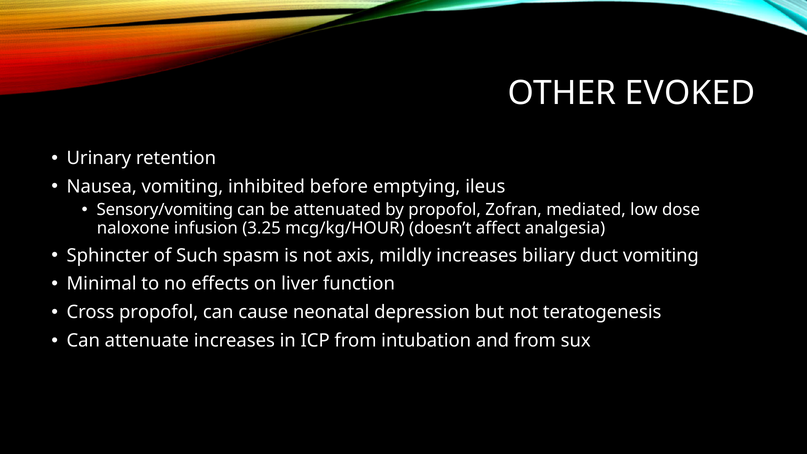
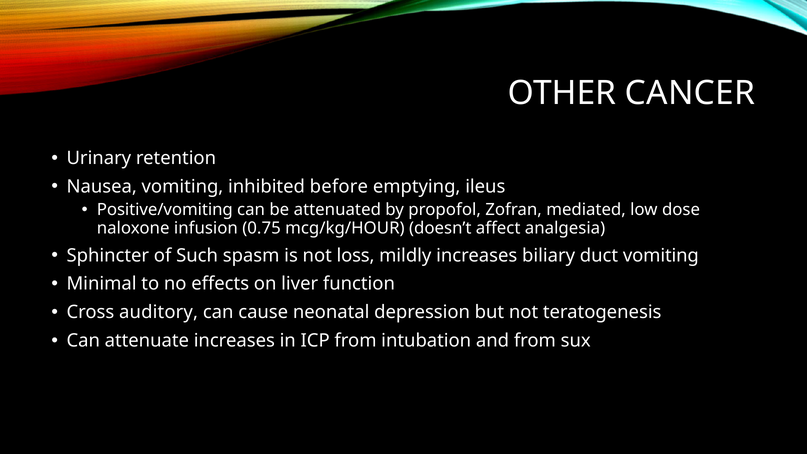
EVOKED: EVOKED -> CANCER (690, 93)
Sensory/vomiting: Sensory/vomiting -> Positive/vomiting (165, 210)
3.25: 3.25 -> 0.75 (262, 228)
axis: axis -> loss (356, 255)
Cross propofol: propofol -> auditory (159, 312)
